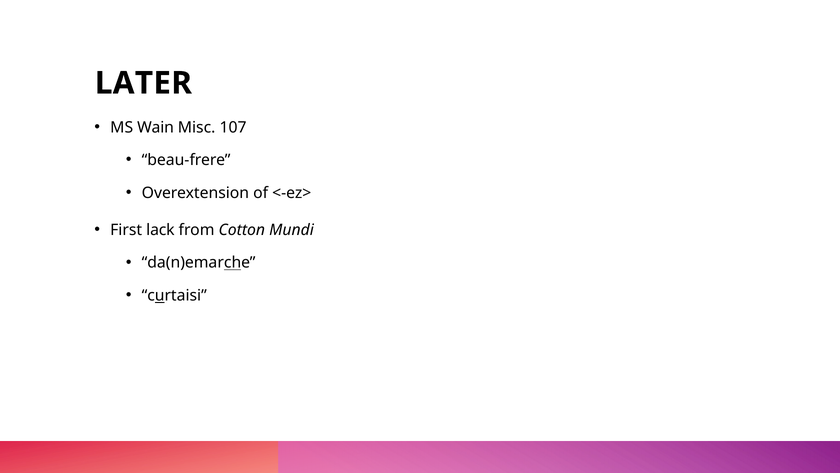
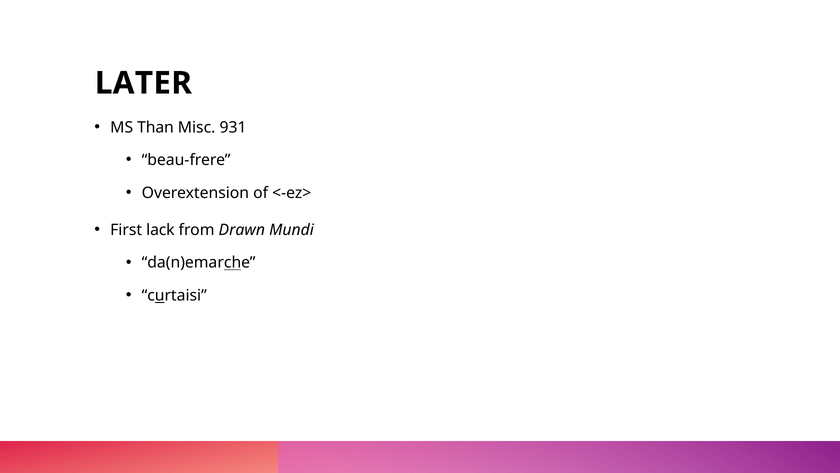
Wain: Wain -> Than (156, 127)
107: 107 -> 931 (233, 127)
Cotton: Cotton -> Drawn (242, 230)
